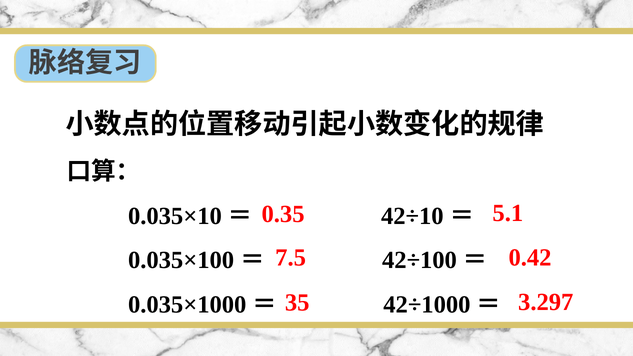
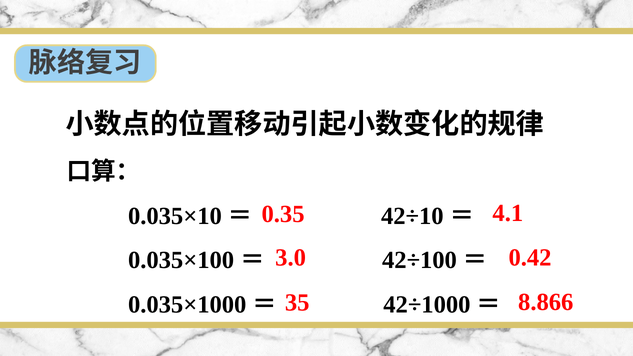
5.1: 5.1 -> 4.1 (508, 213)
7.5: 7.5 -> 3.0 (291, 258)
3.297: 3.297 -> 8.866 (546, 302)
